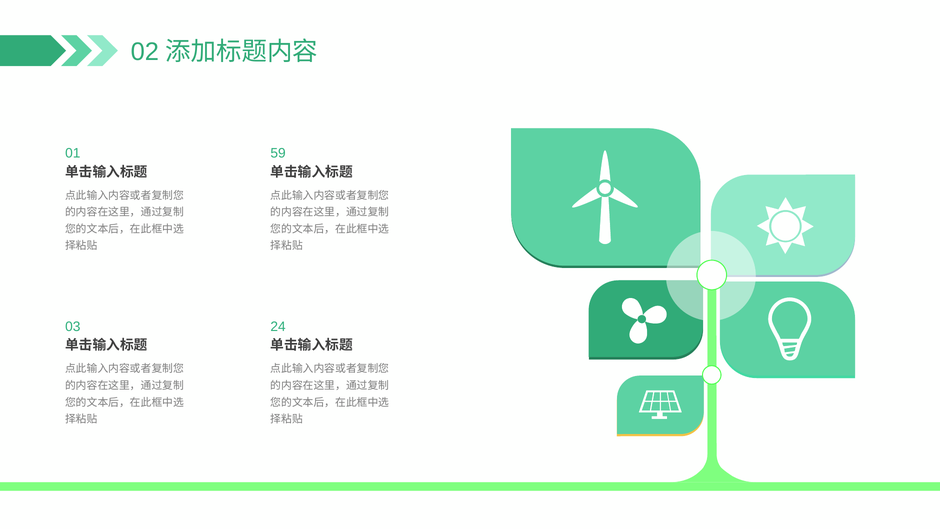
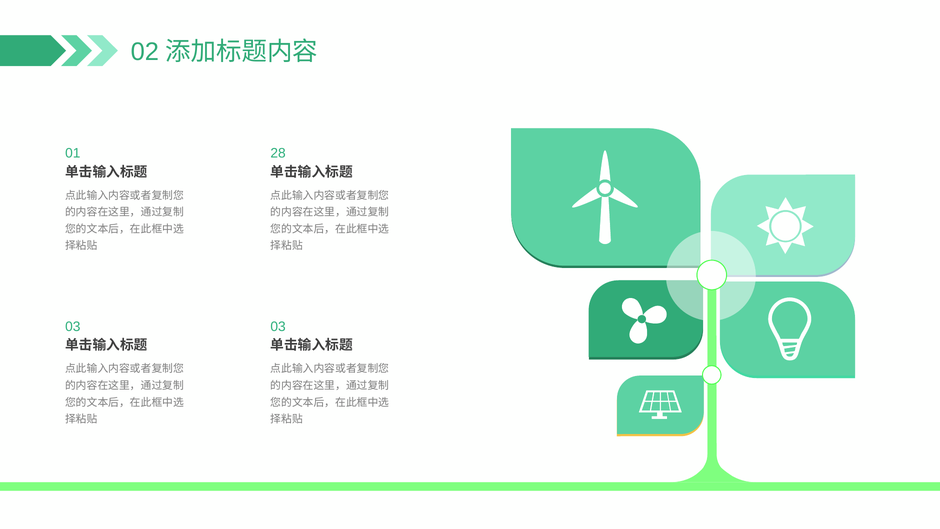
59: 59 -> 28 (278, 153)
03 24: 24 -> 03 (278, 327)
